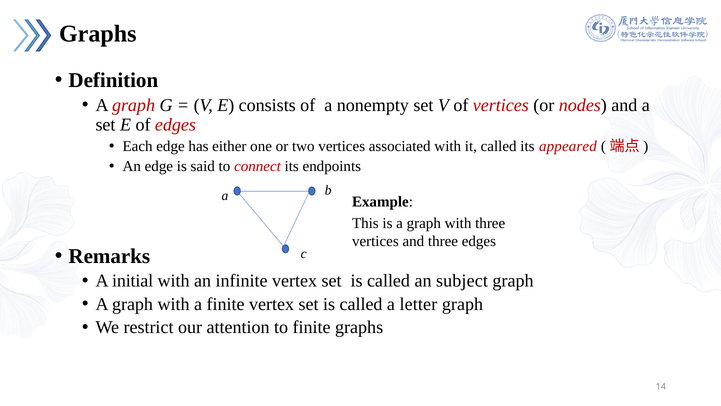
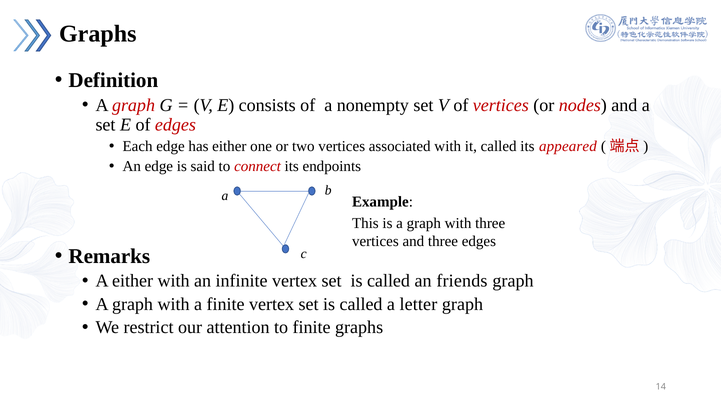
A initial: initial -> either (133, 281)
subject: subject -> friends (462, 281)
